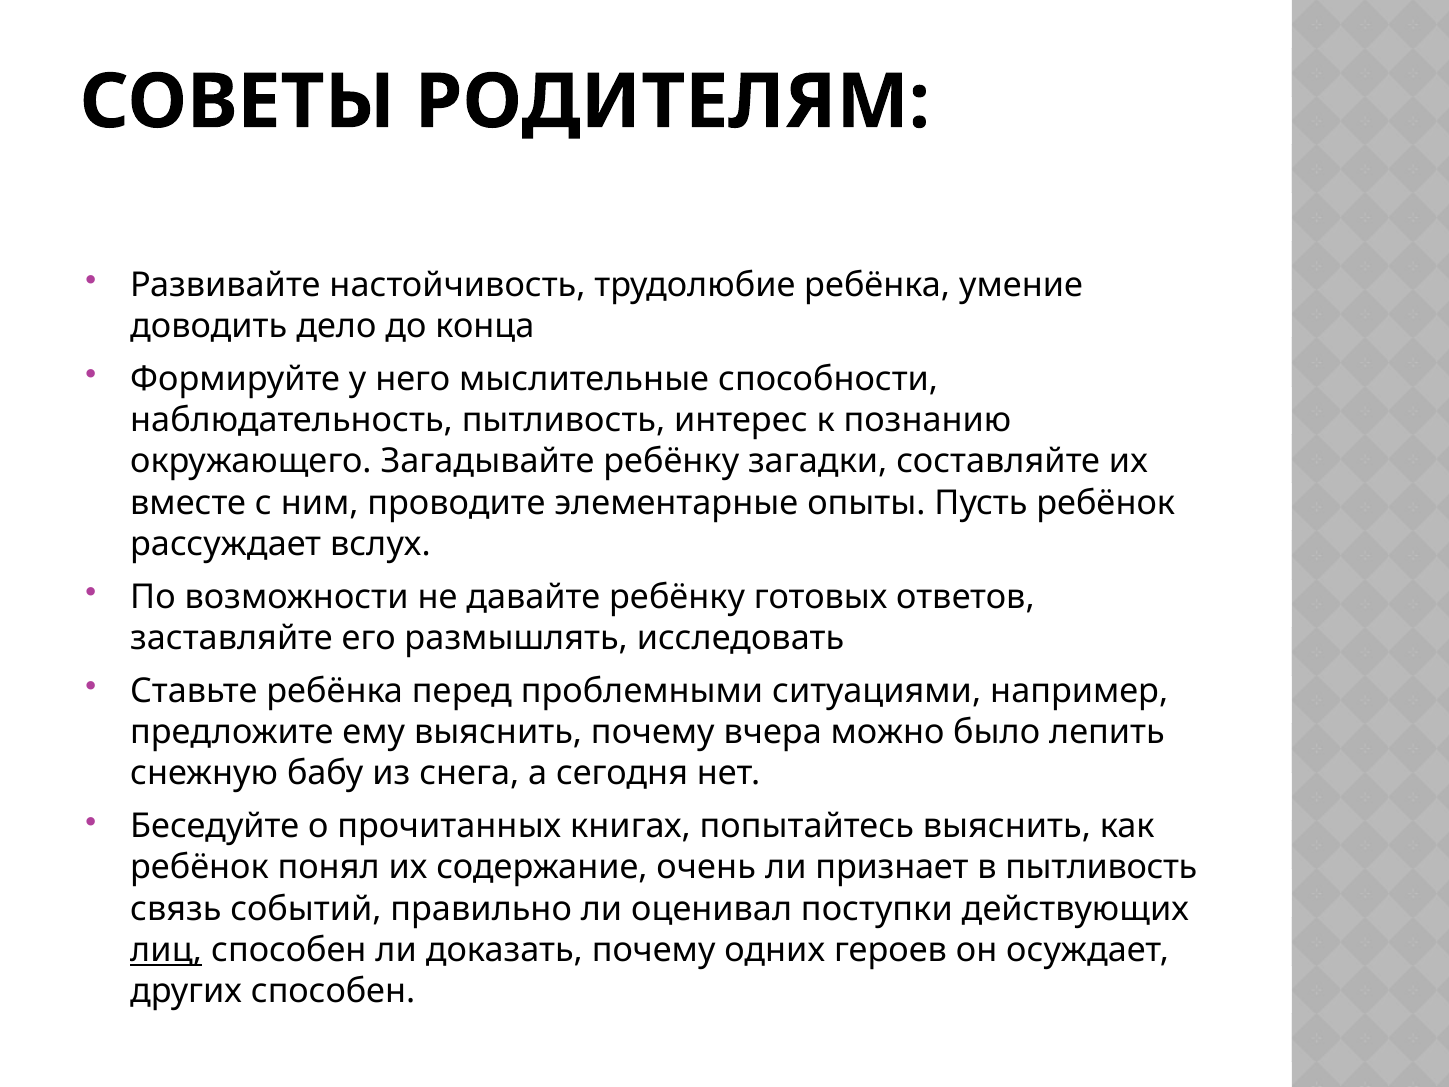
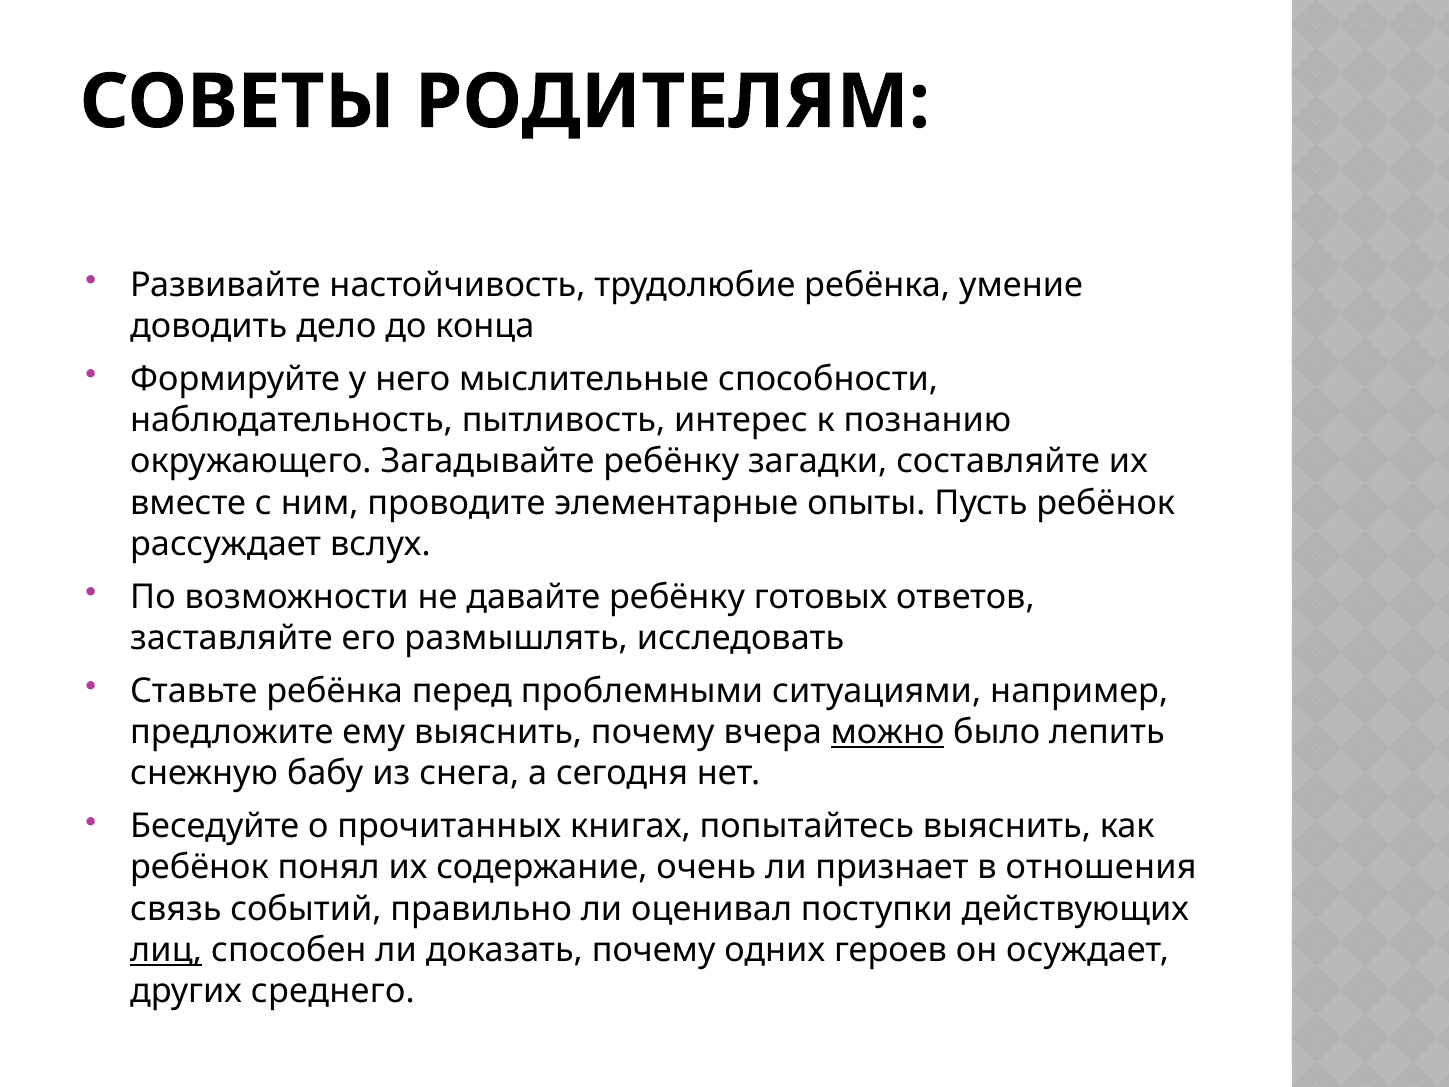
можно underline: none -> present (888, 732)
в пытливость: пытливость -> отношения (1101, 867)
других способен: способен -> среднего (333, 991)
